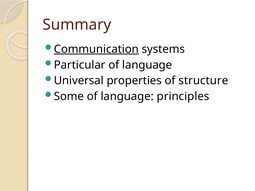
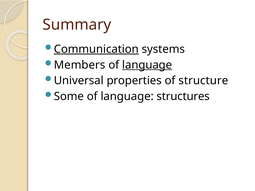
Particular: Particular -> Members (80, 65)
language underline: none -> present (147, 65)
principles: principles -> structures (183, 96)
